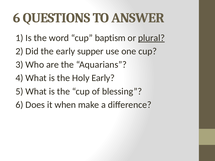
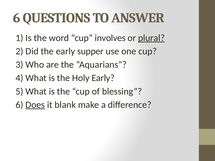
baptism: baptism -> involves (110, 38)
Does underline: none -> present (35, 105)
when: when -> blank (65, 105)
